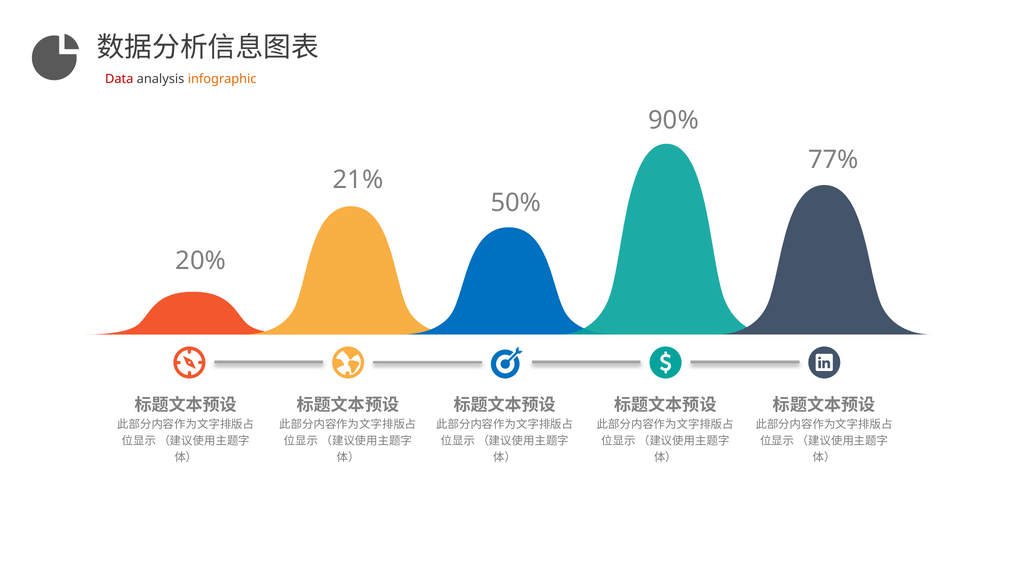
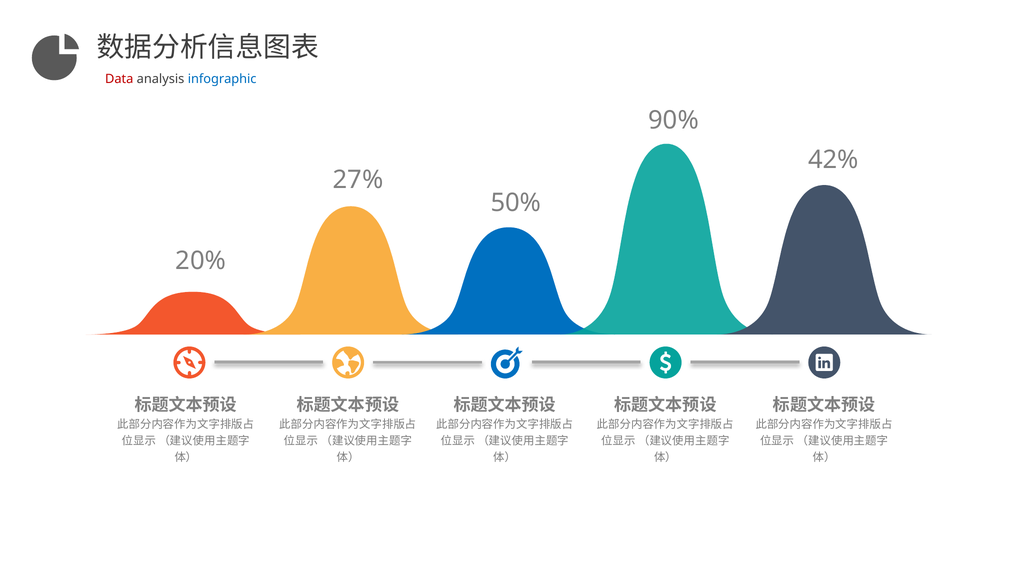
infographic colour: orange -> blue (222, 79)
77%: 77% -> 42% (833, 160)
21%: 21% -> 27% (358, 180)
